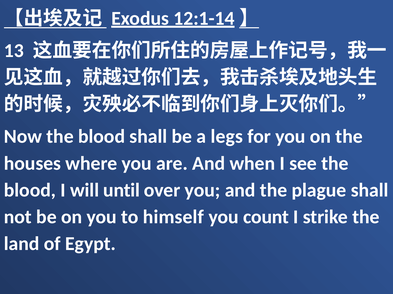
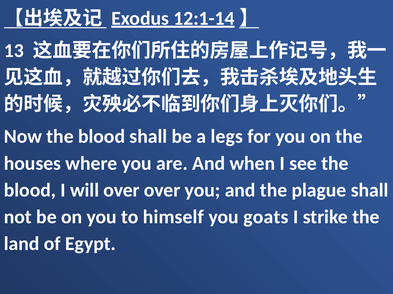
will until: until -> over (122, 191)
count: count -> goats (266, 217)
